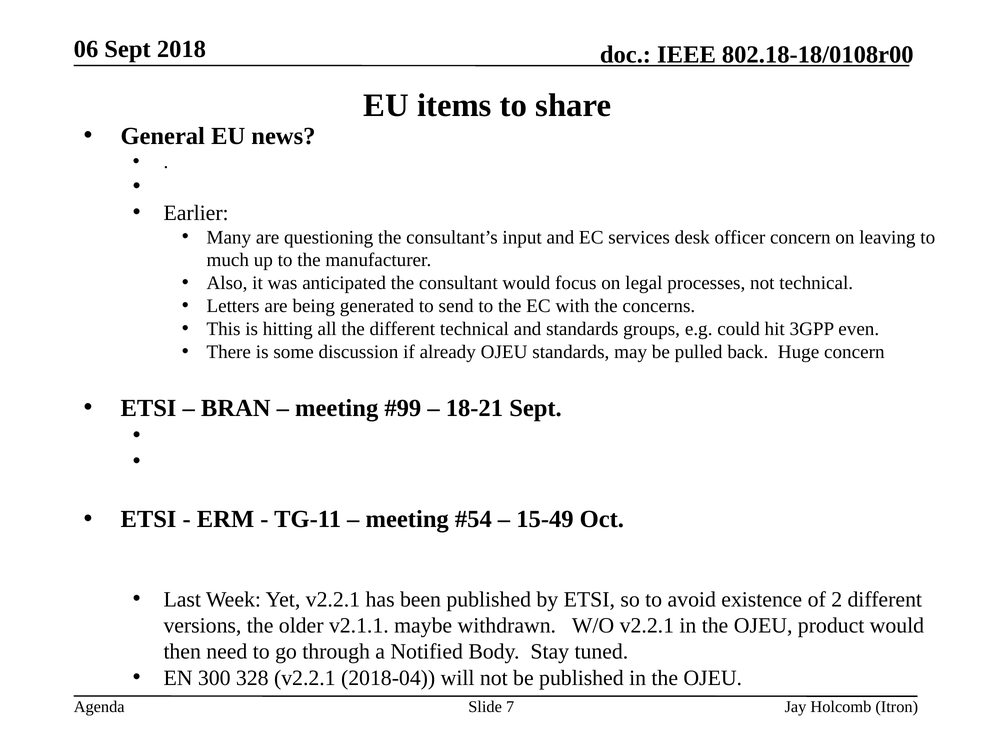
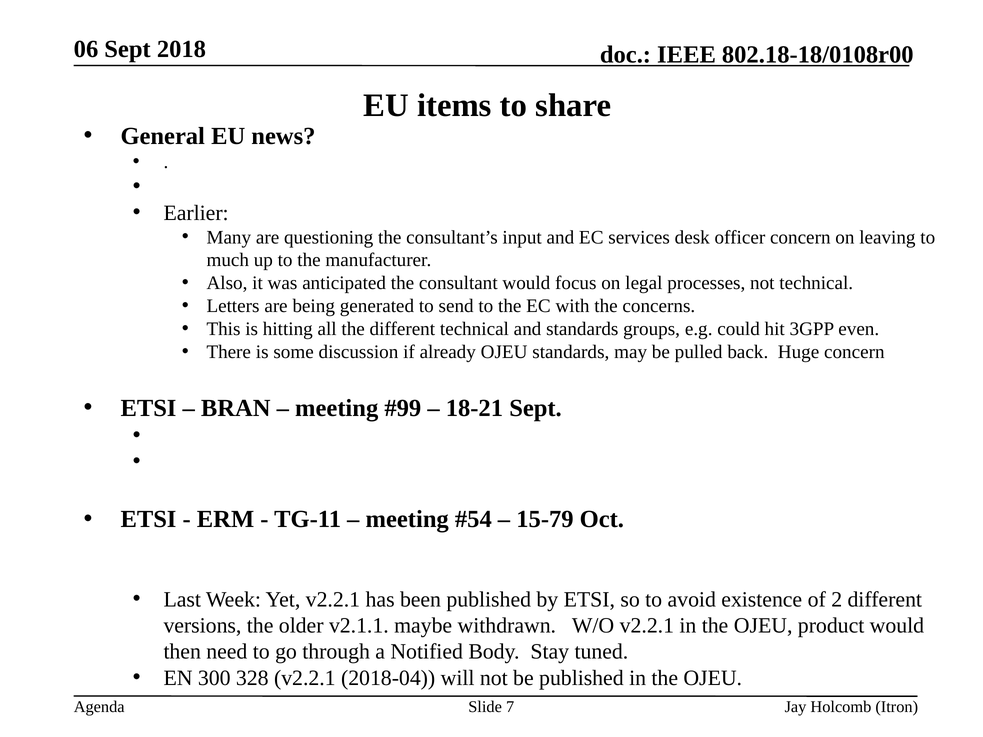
15-49: 15-49 -> 15-79 (545, 519)
